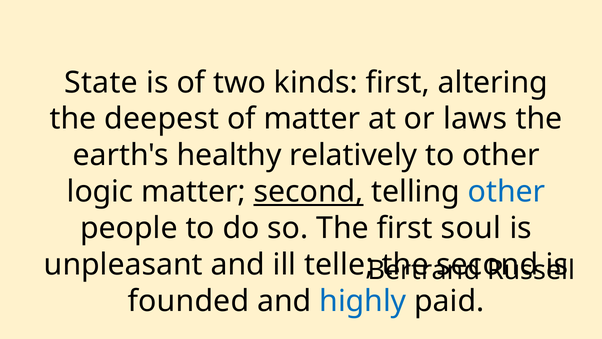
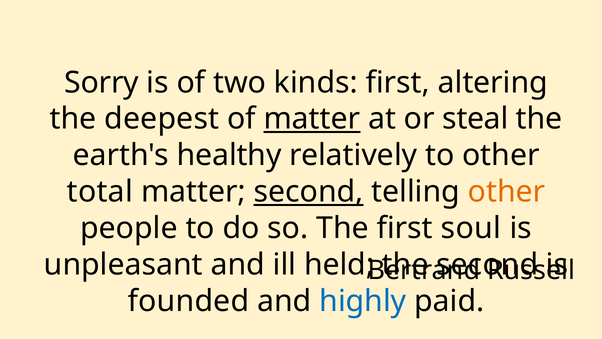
State: State -> Sorry (101, 82)
matter underline: none -> present (312, 119)
laws: laws -> steal (475, 119)
logic: logic -> total (100, 192)
other colour: blue -> orange (507, 192)
telle: telle -> held (339, 264)
